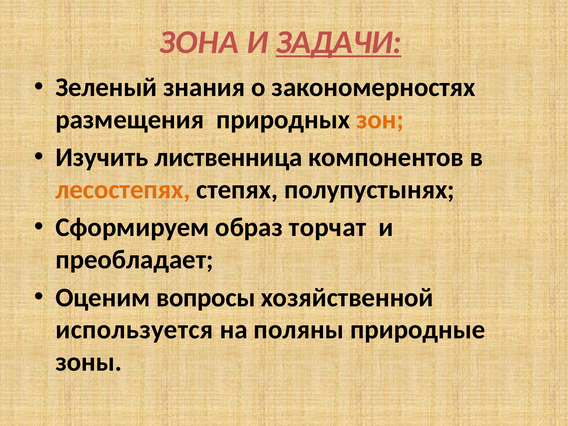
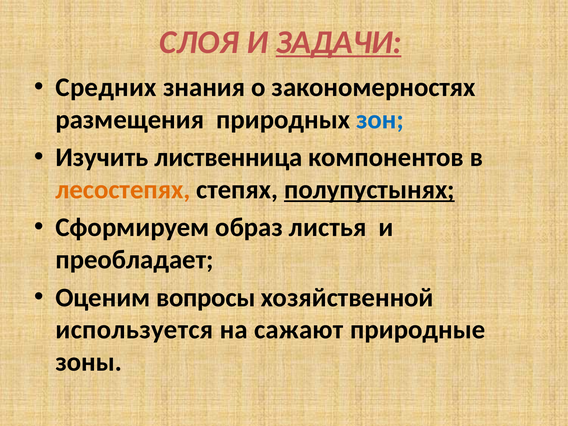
ЗОНА: ЗОНА -> СЛОЯ (199, 42)
Зеленый: Зеленый -> Средних (106, 87)
зон colour: orange -> blue (380, 120)
полупустынях underline: none -> present (369, 190)
торчат: торчат -> листья (328, 227)
поляны: поляны -> сажают (299, 330)
